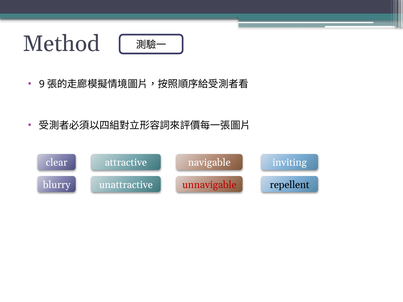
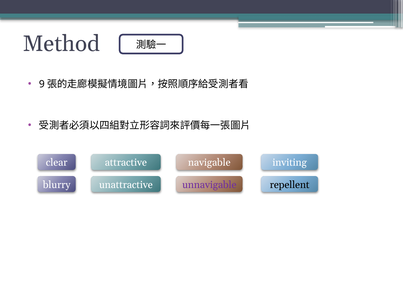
unnavigable colour: red -> purple (209, 185)
